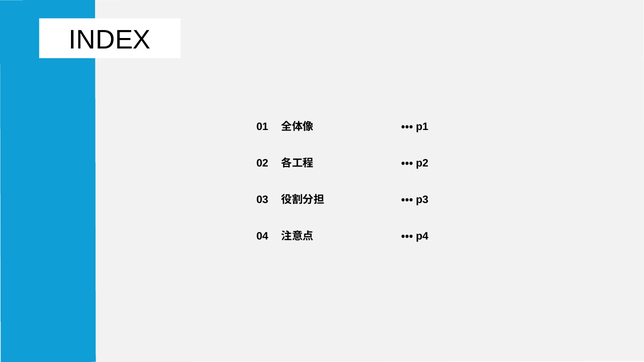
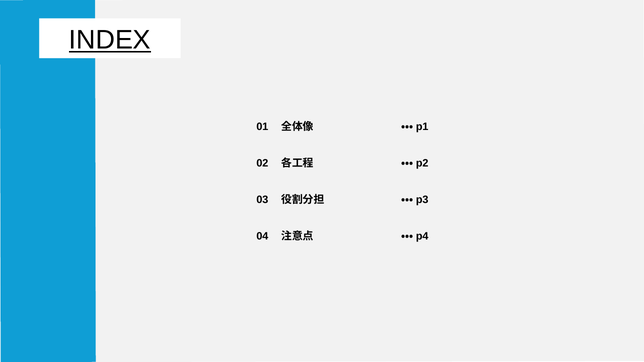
INDEX underline: none -> present (110, 40)
